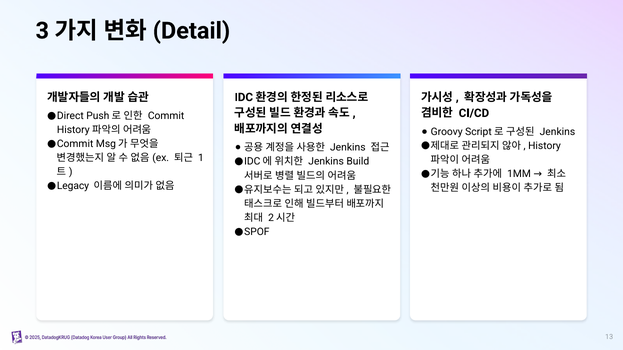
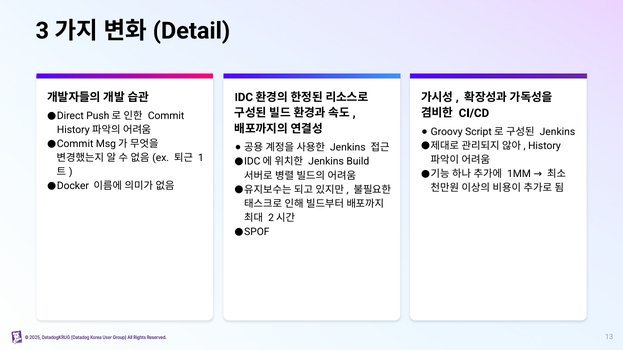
Legacy: Legacy -> Docker (73, 186)
